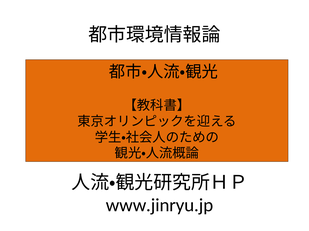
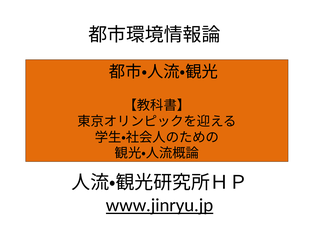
www.jinryu.jp underline: none -> present (160, 206)
